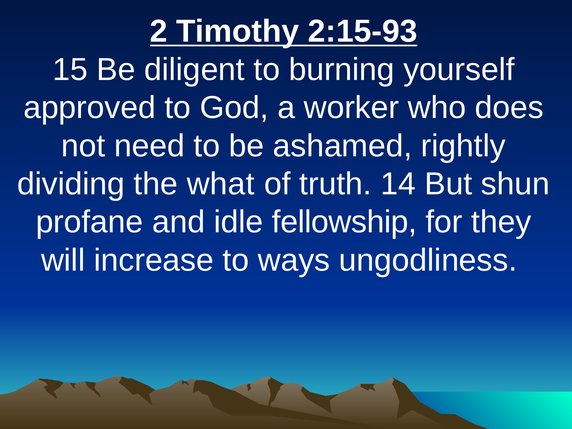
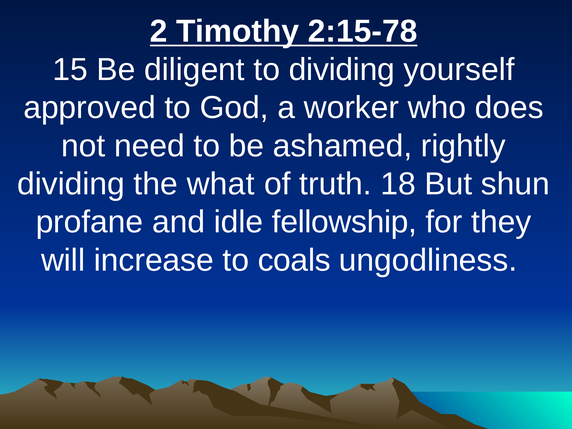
2:15-93: 2:15-93 -> 2:15-78 (363, 31)
to burning: burning -> dividing (342, 70)
14: 14 -> 18 (398, 184)
ways: ways -> coals (294, 260)
